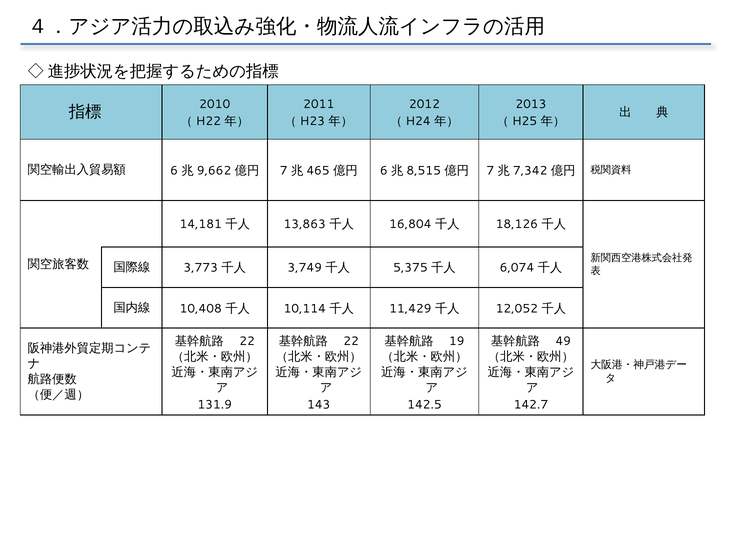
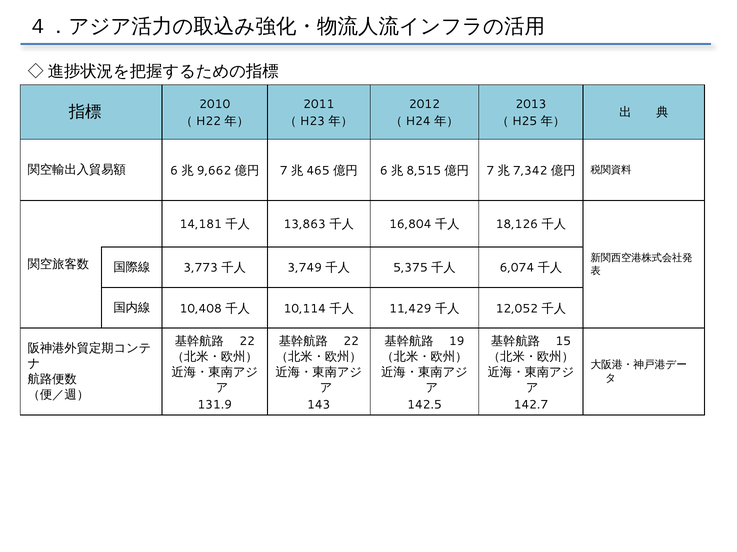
49: 49 -> 15 (563, 342)
